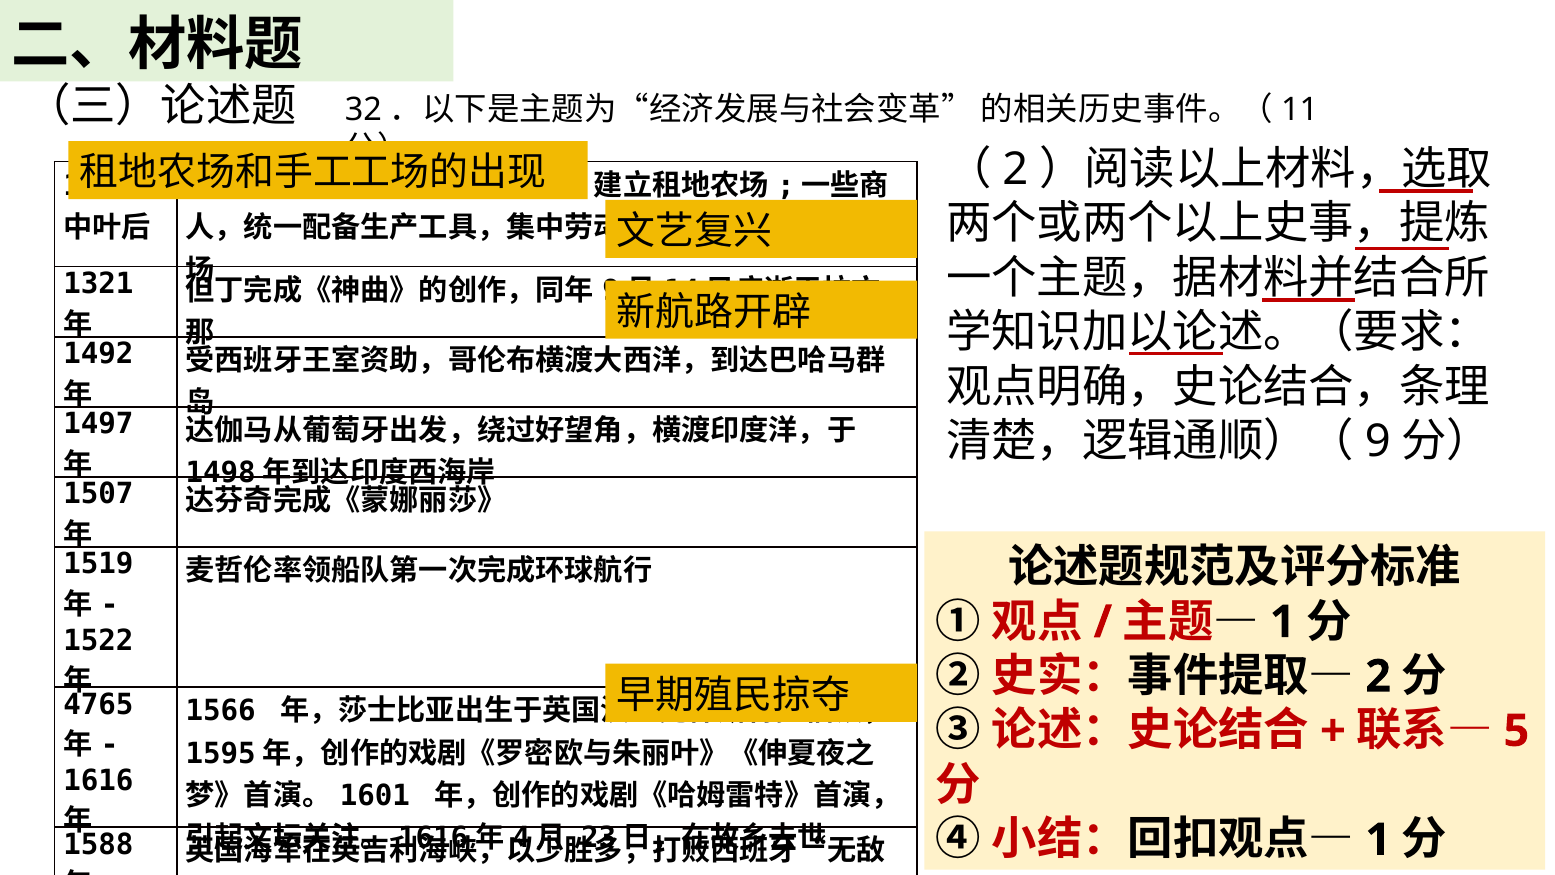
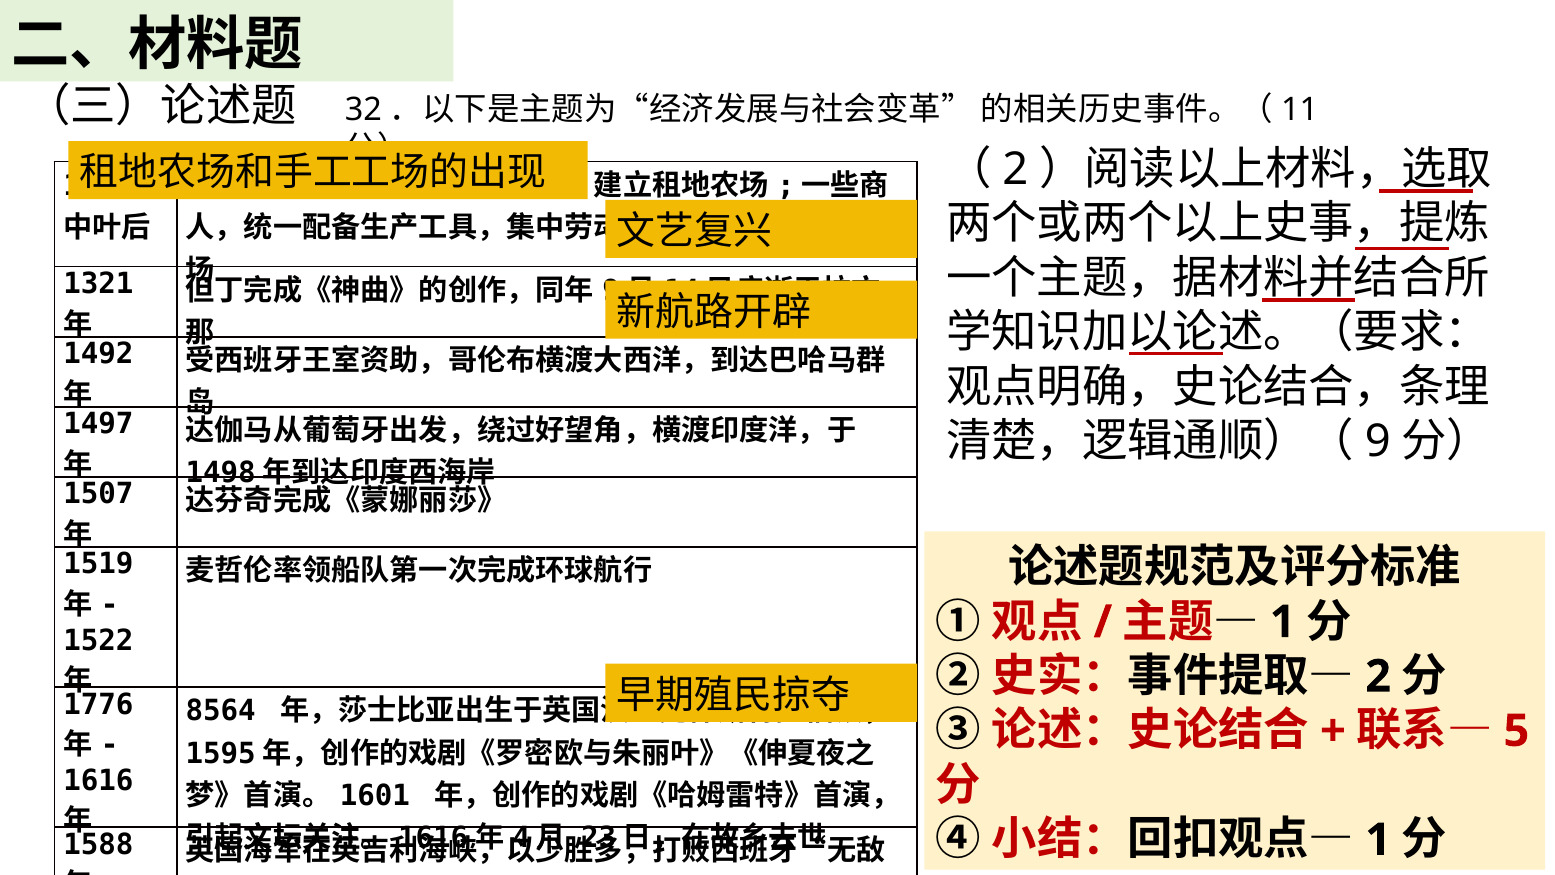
4765: 4765 -> 1776 (98, 704)
1566: 1566 -> 8564 (221, 711)
